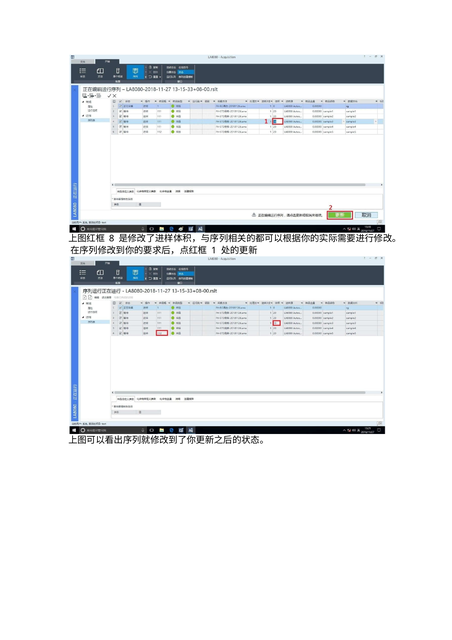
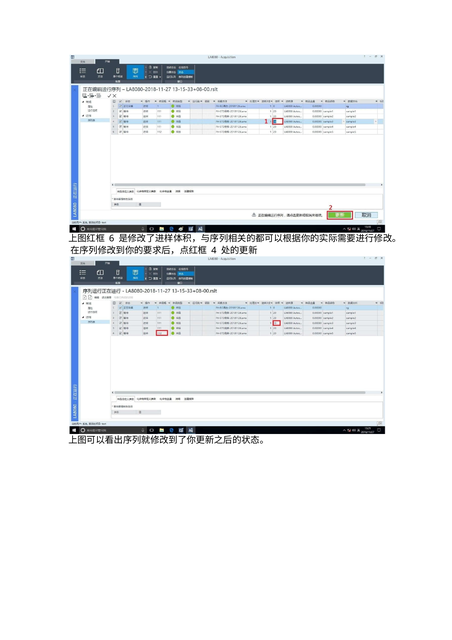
8: 8 -> 6 (112, 239)
1: 1 -> 4 (214, 250)
